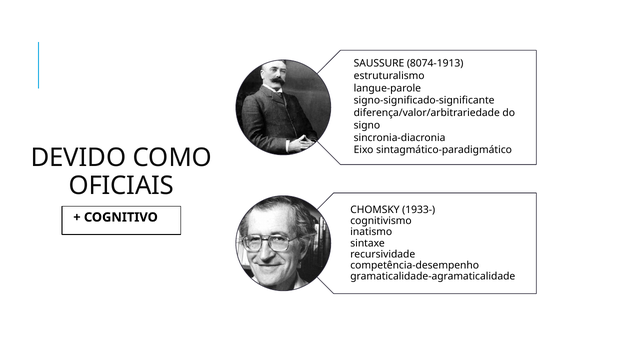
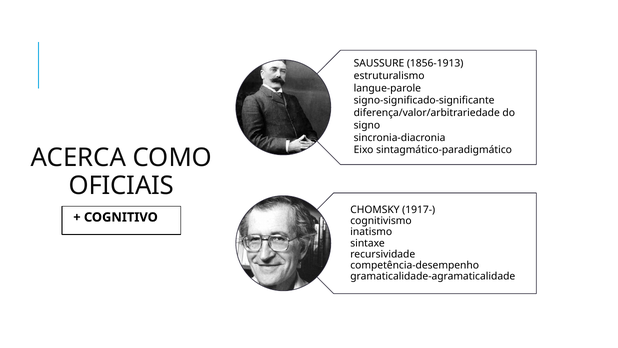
8074-1913: 8074-1913 -> 1856-1913 (435, 63)
DEVIDO: DEVIDO -> ACERCA (78, 158)
1933-: 1933- -> 1917- (419, 210)
